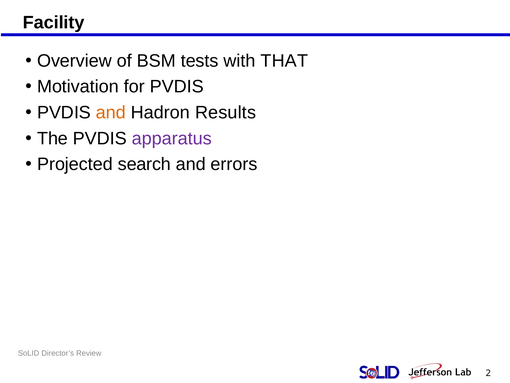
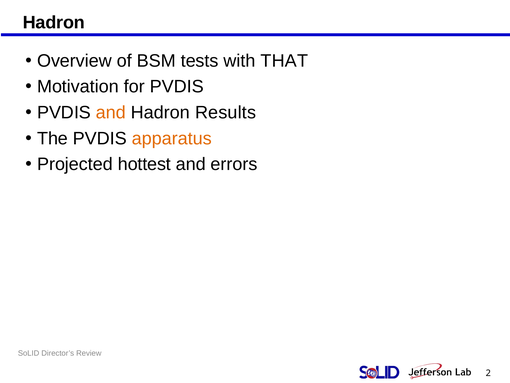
Facility: Facility -> Hadron (54, 22)
apparatus colour: purple -> orange (172, 138)
search: search -> hottest (144, 164)
